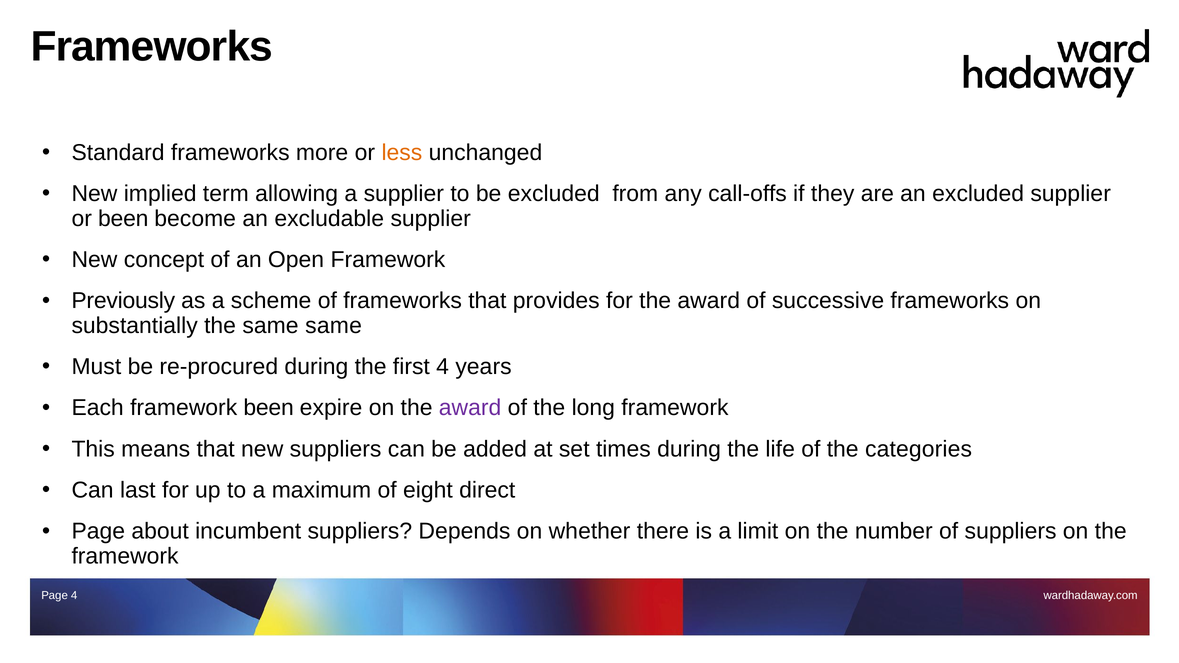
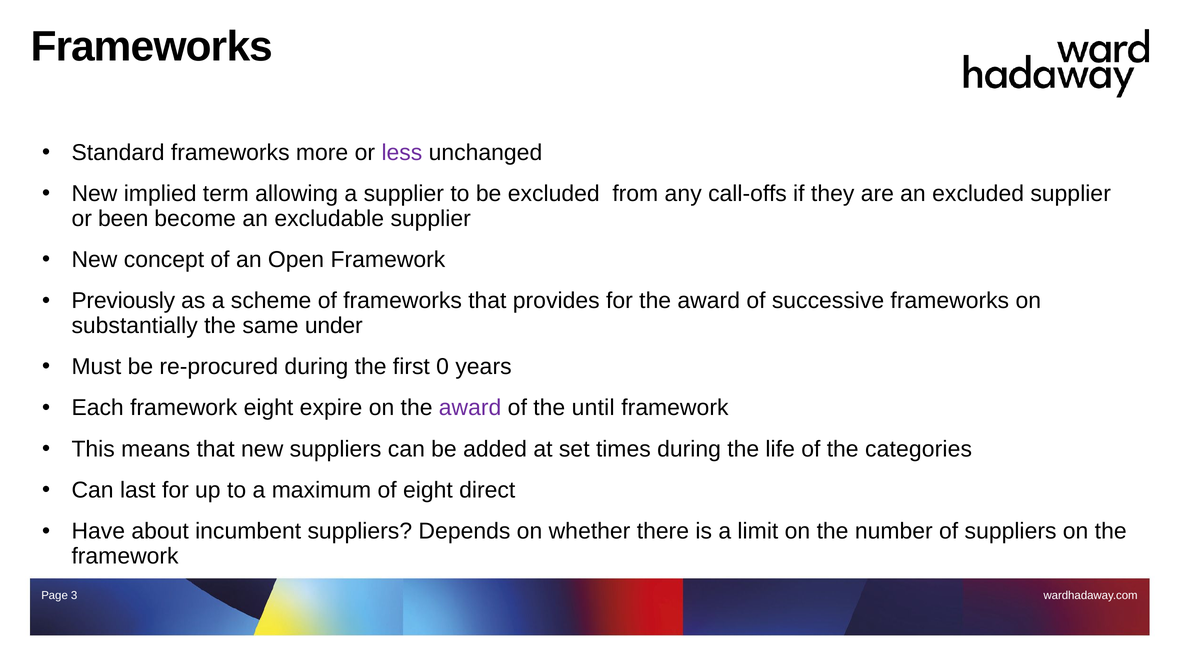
less colour: orange -> purple (402, 153)
same same: same -> under (334, 326)
first 4: 4 -> 0 (443, 367)
framework been: been -> eight (268, 408)
long: long -> until (593, 408)
Page: Page -> Have (98, 532)
Page 4: 4 -> 3 (74, 596)
